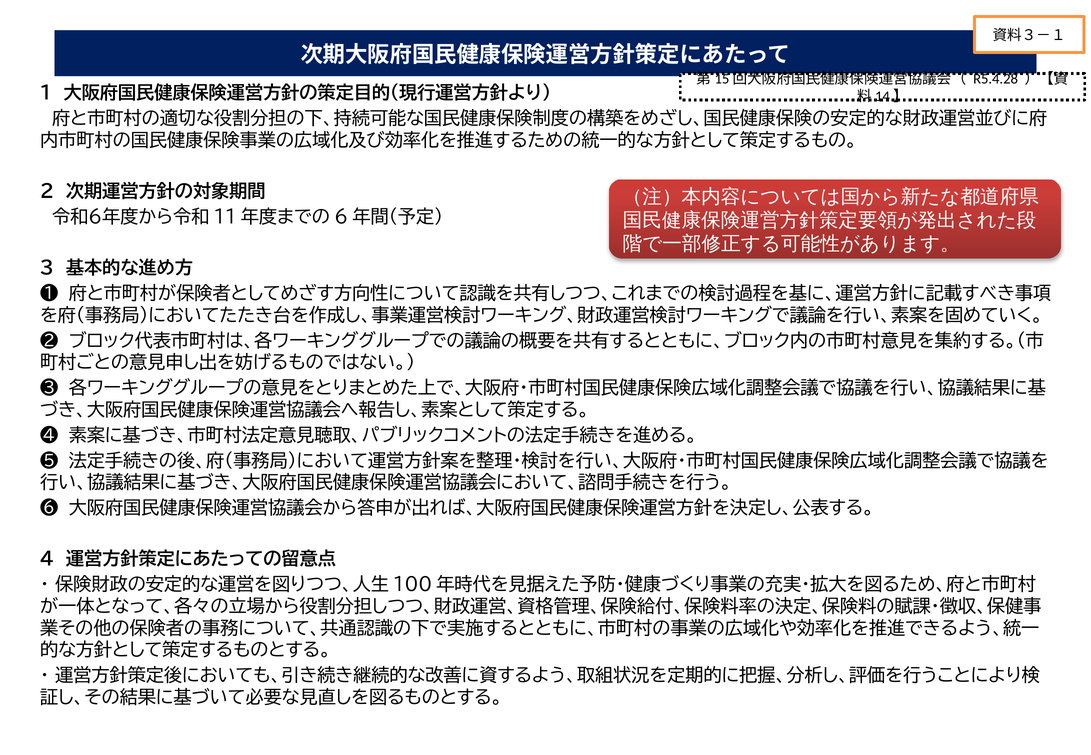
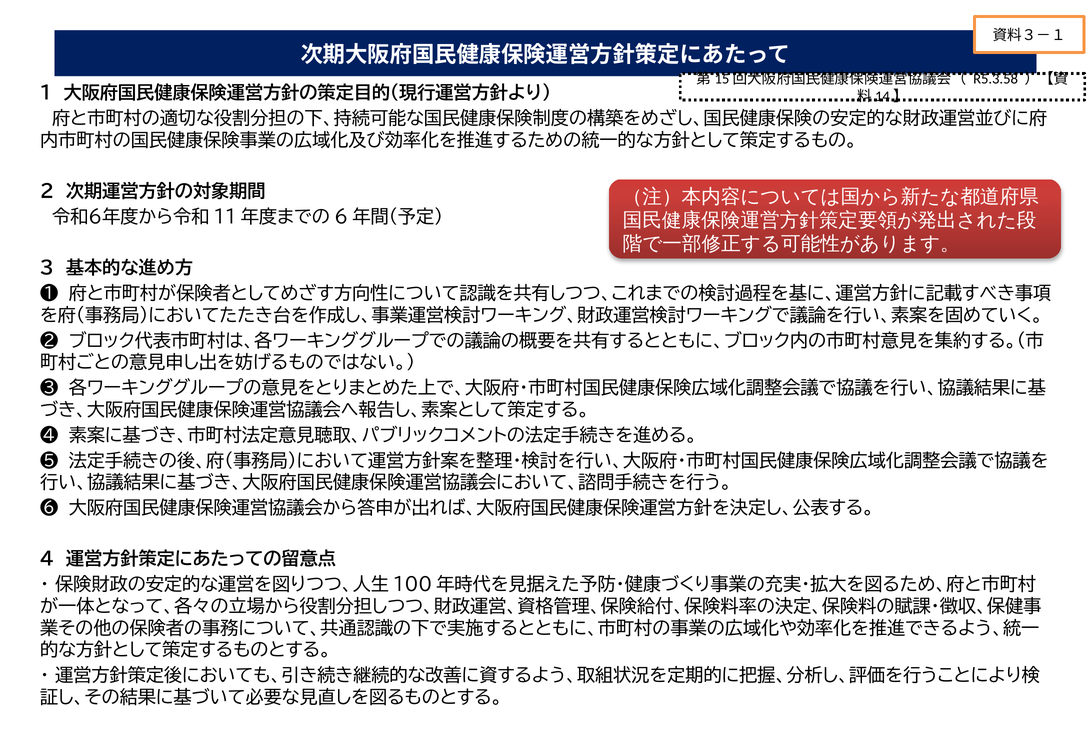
R5.4.28: R5.4.28 -> R5.3.58 (996, 79)
